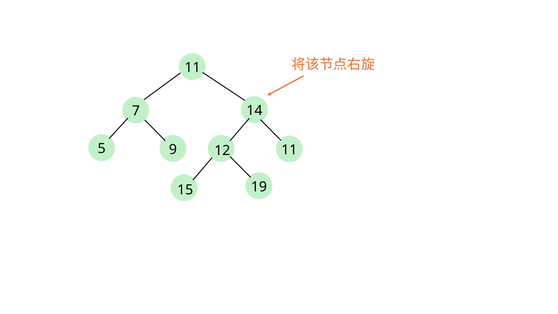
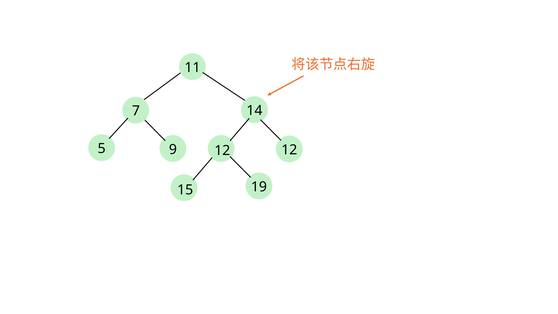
5 11: 11 -> 12 (289, 150)
